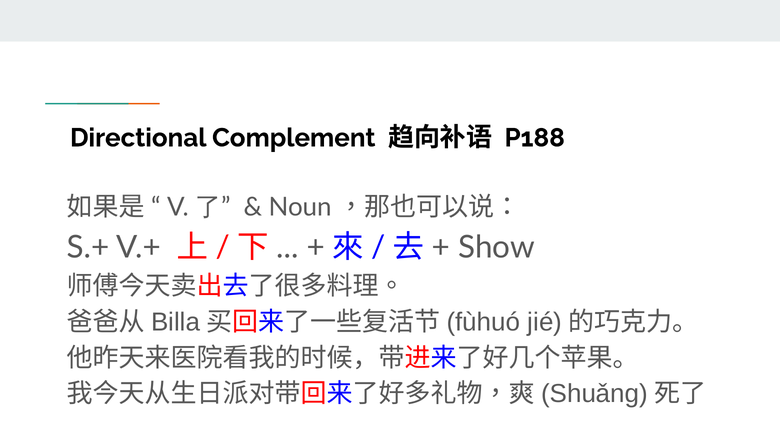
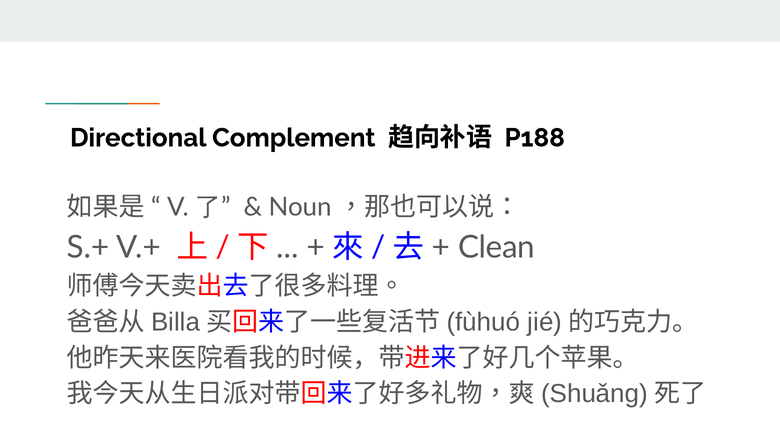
Show: Show -> Clean (497, 247)
